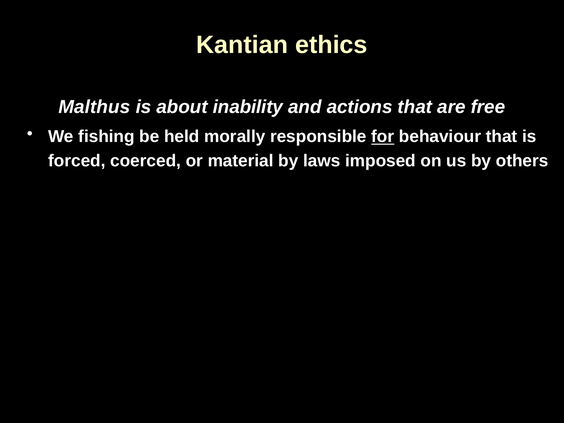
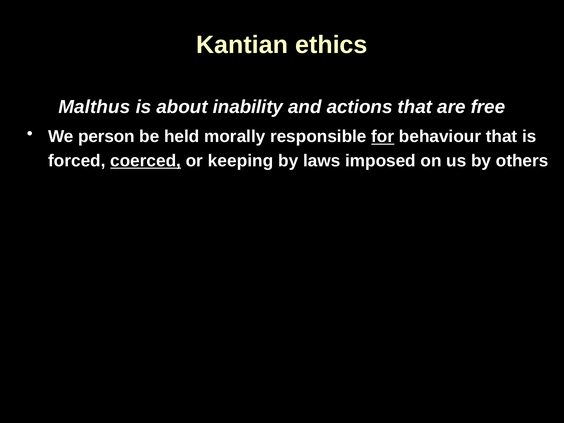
fishing: fishing -> person (107, 137)
coerced underline: none -> present (146, 161)
material: material -> keeping (241, 161)
